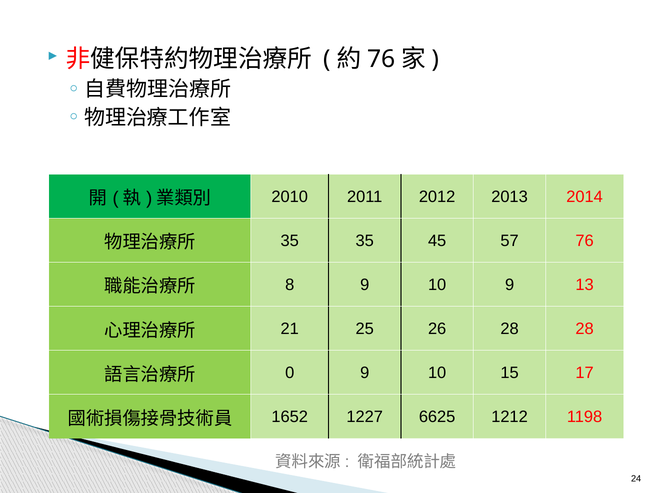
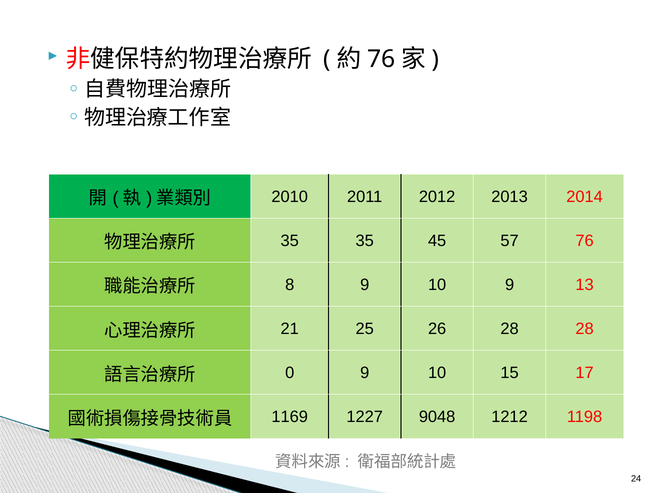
1652: 1652 -> 1169 (290, 417)
6625: 6625 -> 9048 (437, 417)
